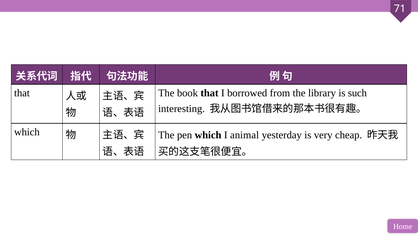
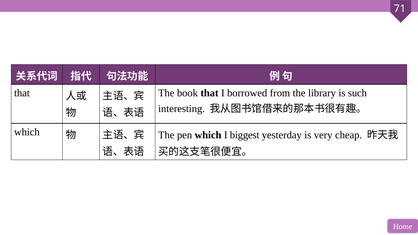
animal: animal -> biggest (245, 135)
